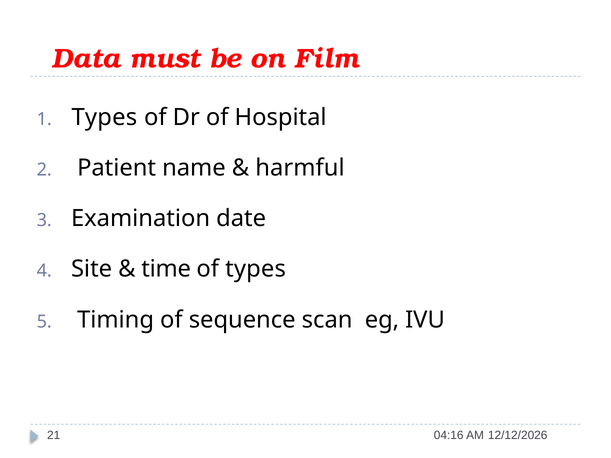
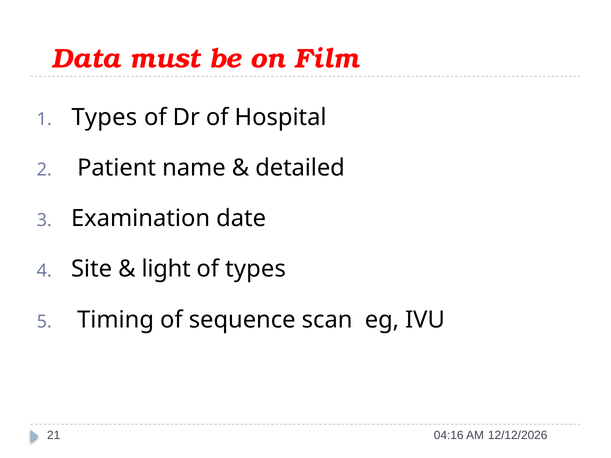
harmful: harmful -> detailed (300, 168)
time: time -> light (166, 269)
